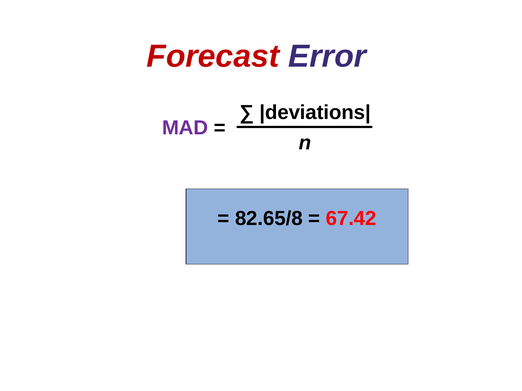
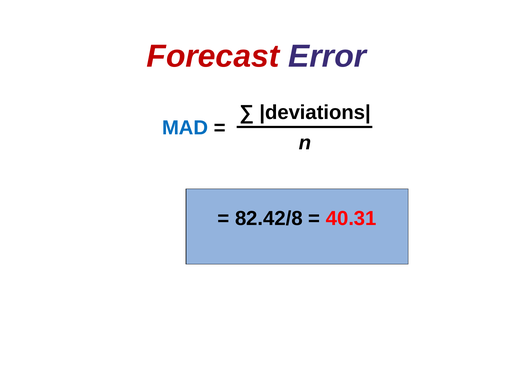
MAD colour: purple -> blue (185, 128)
82.65/8: 82.65/8 -> 82.42/8 (269, 219)
67.42: 67.42 -> 40.31 (351, 219)
